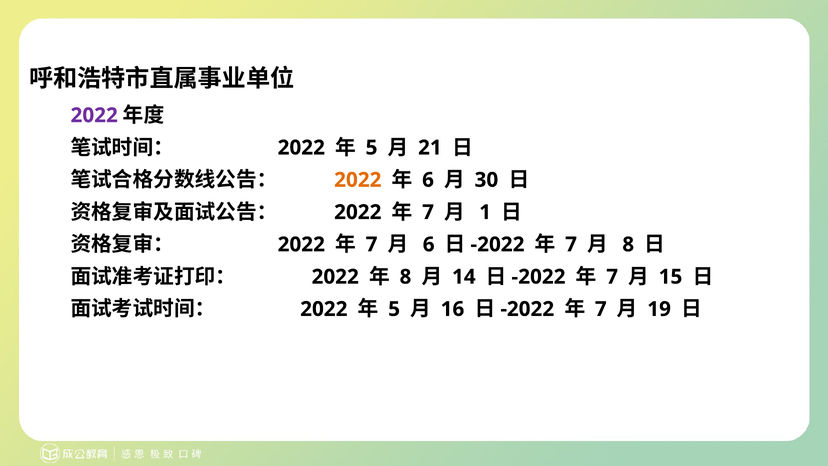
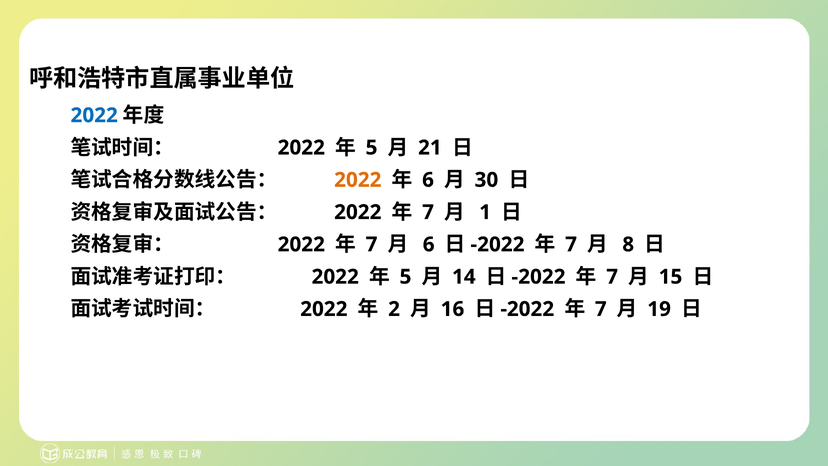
2022 colour: purple -> blue (94, 115)
8: 8 -> 5 (405, 277)
5: 5 -> 2 (394, 309)
